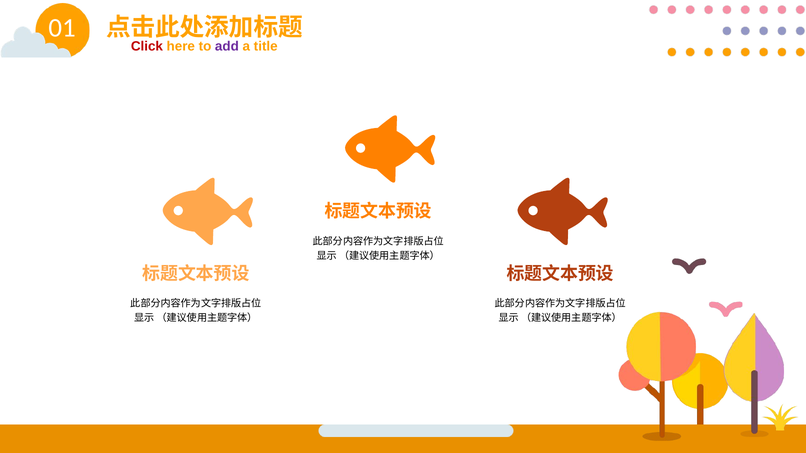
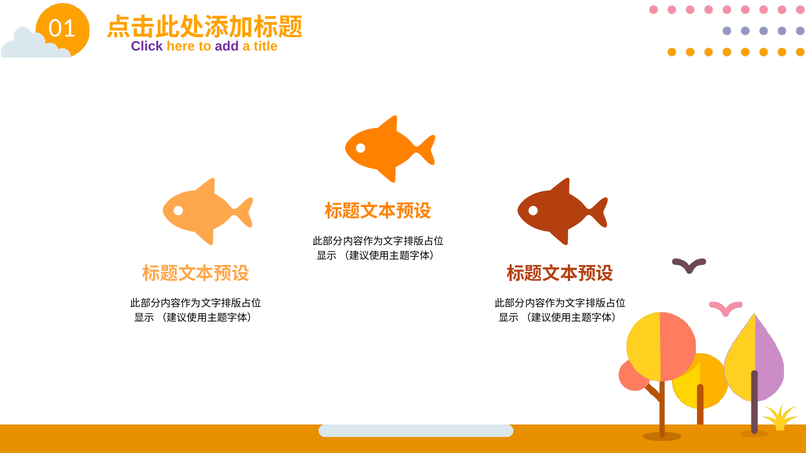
Click colour: red -> purple (147, 46)
